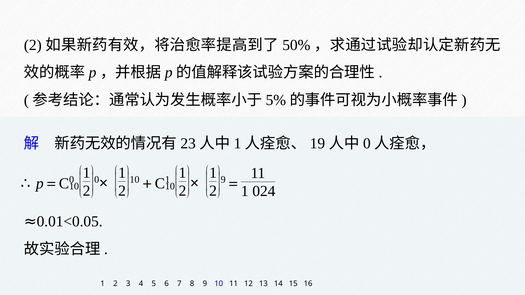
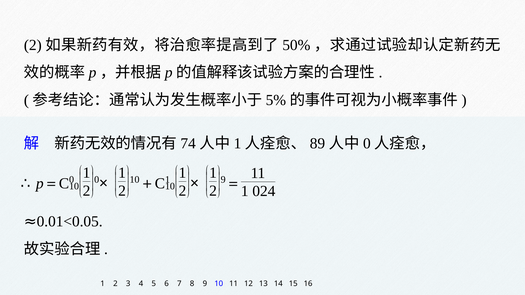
23: 23 -> 74 (188, 144)
19: 19 -> 89 (317, 144)
